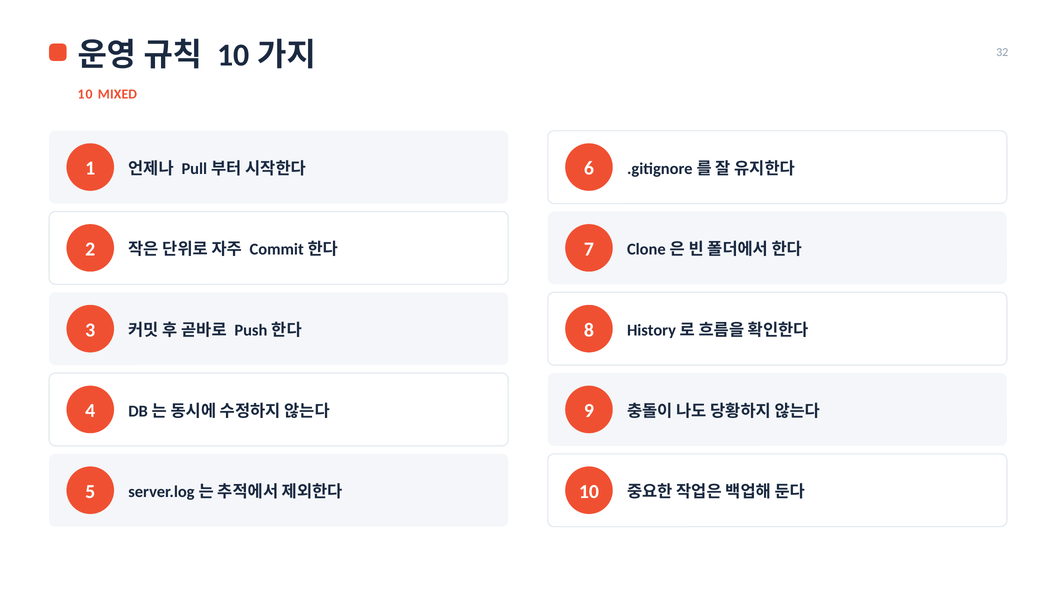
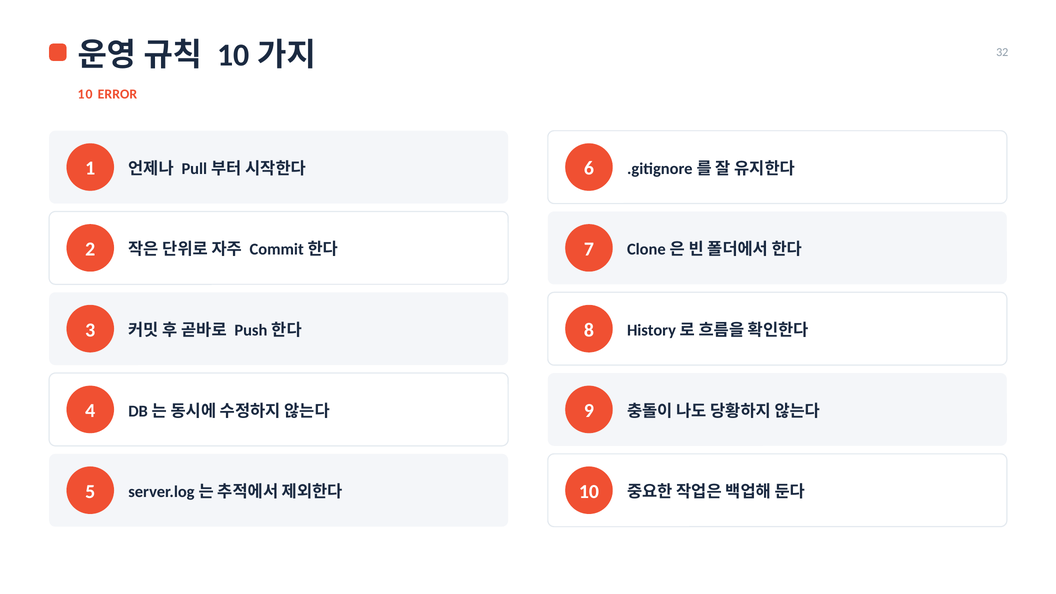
MIXED: MIXED -> ERROR (117, 94)
